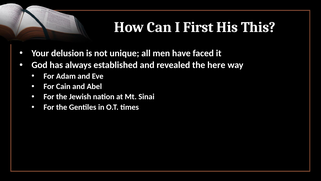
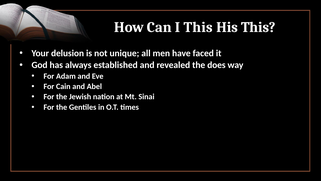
I First: First -> This (198, 27)
here: here -> does (216, 65)
